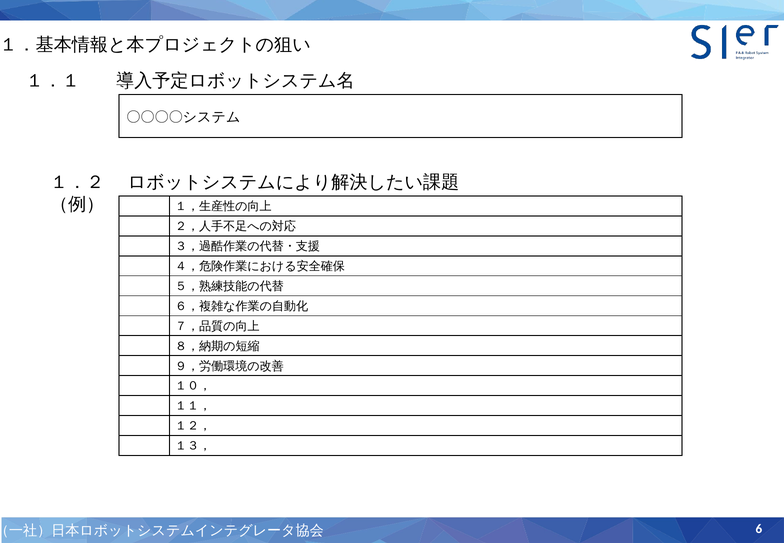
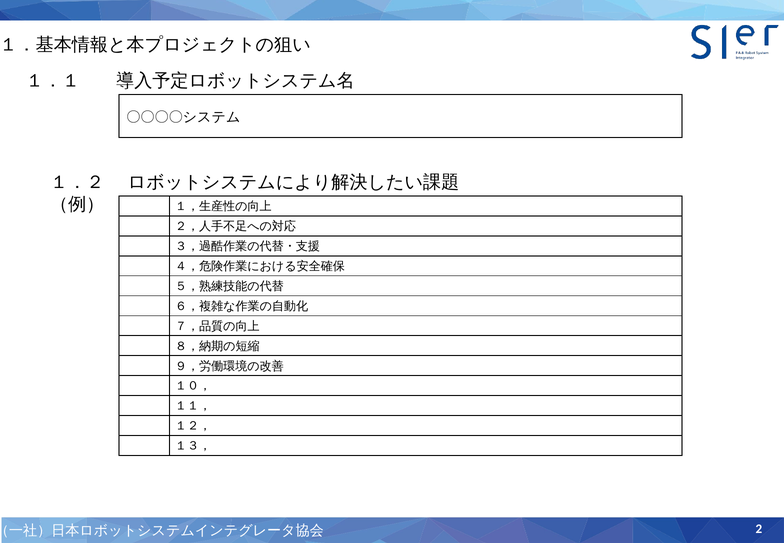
6: 6 -> 2 (759, 529)
